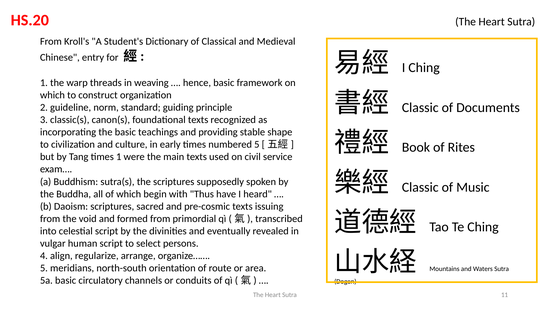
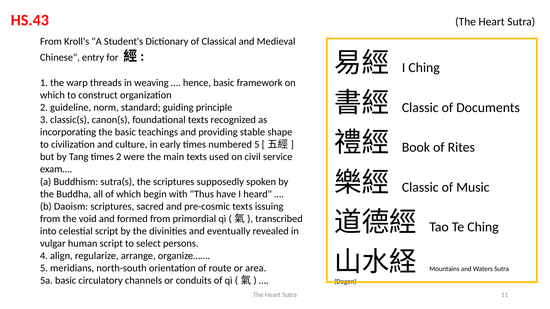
HS.20: HS.20 -> HS.43 (30, 20)
times 1: 1 -> 2 (119, 157)
